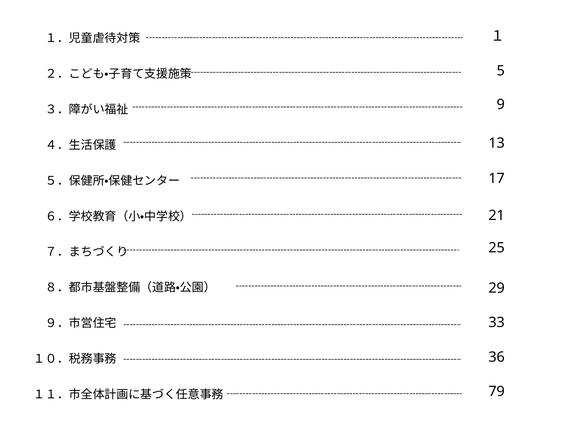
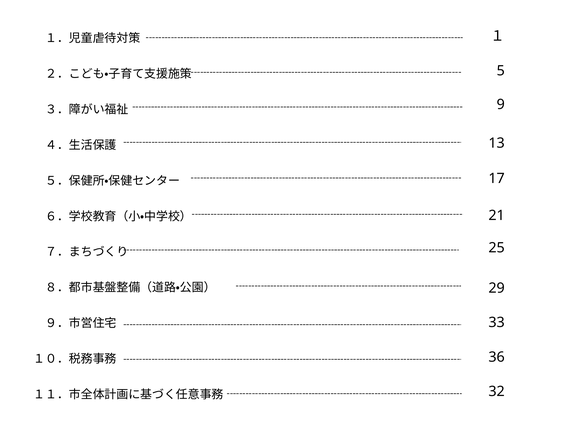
79: 79 -> 32 (497, 392)
